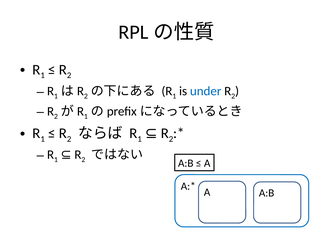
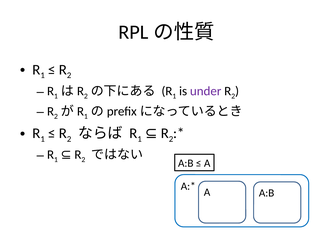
under colour: blue -> purple (206, 91)
